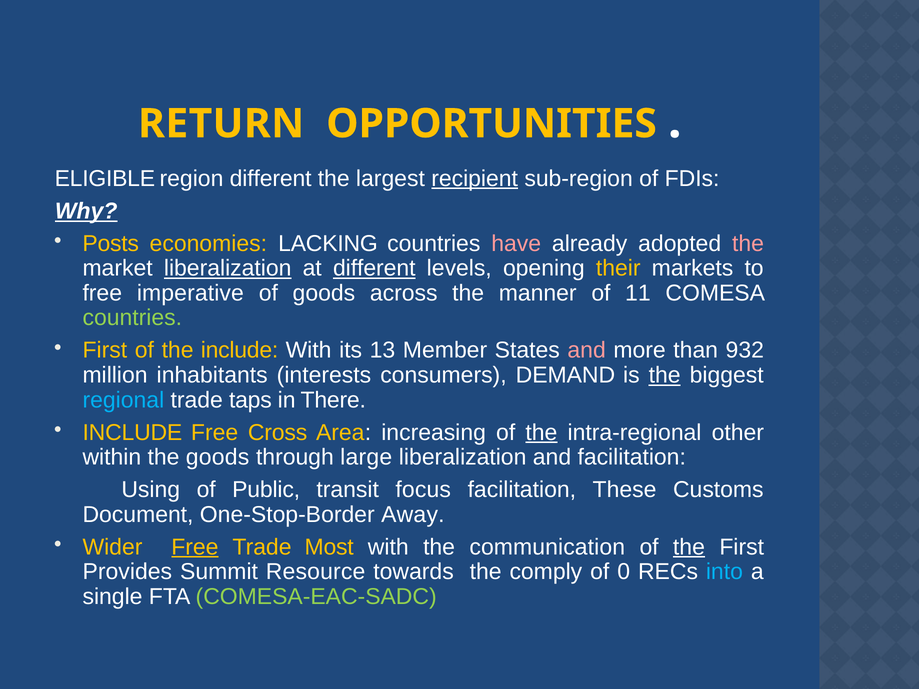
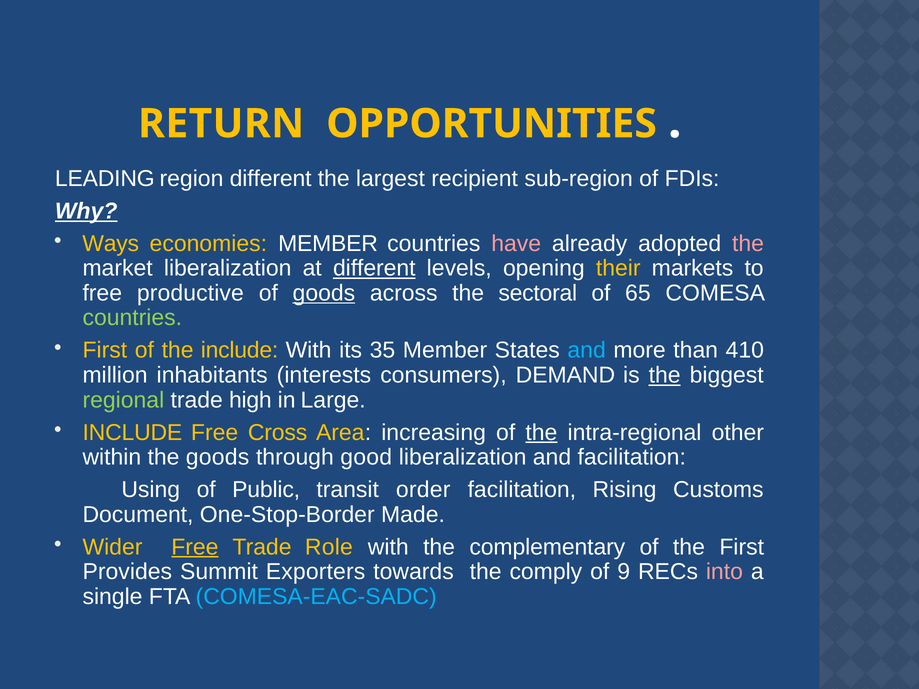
ELIGIBLE: ELIGIBLE -> LEADING (105, 179)
recipient underline: present -> none (475, 179)
Posts: Posts -> Ways (111, 244)
economies LACKING: LACKING -> MEMBER (328, 244)
liberalization underline: present -> none (228, 268)
imperative: imperative -> productive (190, 293)
goods underline: none -> present (324, 293)
manner: manner -> sectoral (538, 293)
11: 11 -> 65 (638, 293)
13: 13 -> 35 (383, 351)
and colour: pink -> light blue (587, 351)
932: 932 -> 410 (745, 351)
regional colour: light blue -> light green (123, 400)
taps: taps -> high (250, 400)
There: There -> Large (333, 400)
large: large -> good (366, 457)
focus: focus -> order (423, 490)
These: These -> Rising (625, 490)
Away: Away -> Made (413, 515)
Most: Most -> Role (329, 547)
communication: communication -> complementary (547, 547)
the underline: present -> none (689, 547)
Resource: Resource -> Exporters (316, 572)
0: 0 -> 9 (624, 572)
into colour: light blue -> pink (724, 572)
COMESA-EAC-SADC colour: light green -> light blue (316, 597)
